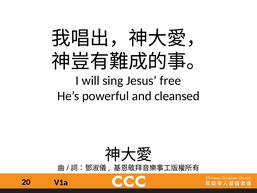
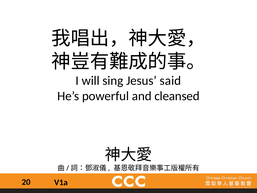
free: free -> said (170, 81)
